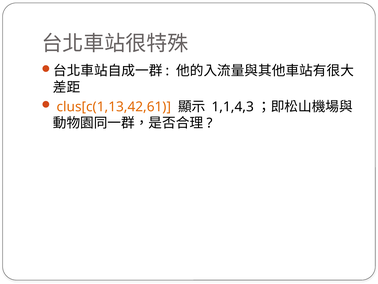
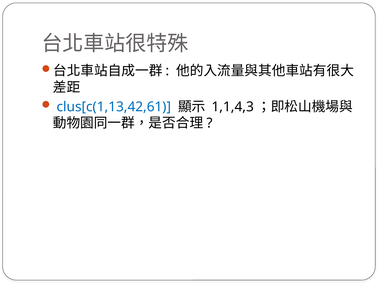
clus[c(1,13,42,61 colour: orange -> blue (114, 107)
